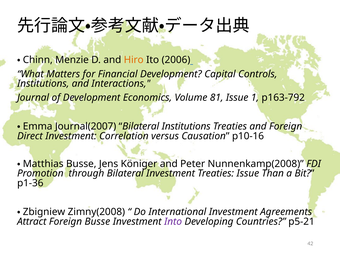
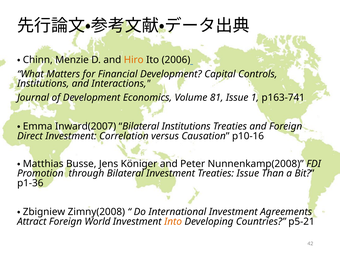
p163-792: p163-792 -> p163-741 (283, 98)
Journal(2007: Journal(2007 -> Inward(2007 (86, 126)
Foreign Busse: Busse -> World (97, 222)
Into colour: purple -> orange (173, 222)
